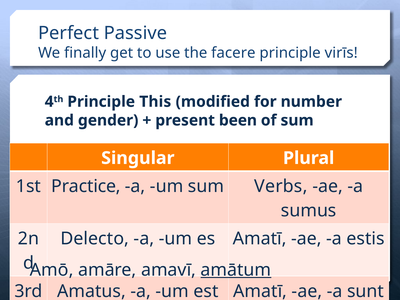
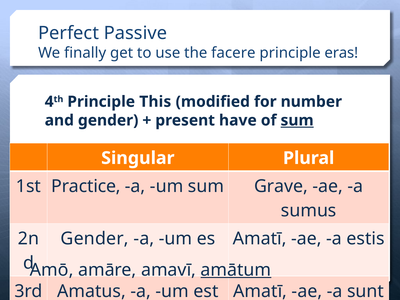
virīs: virīs -> eras (341, 53)
been: been -> have (238, 120)
sum underline: none -> present (297, 120)
Verbs: Verbs -> Grave (281, 186)
Delecto: Delecto -> Gender (95, 239)
